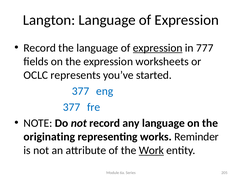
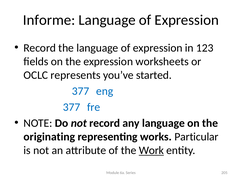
Langton: Langton -> Informe (49, 20)
expression underline: present -> none (158, 48)
777: 777 -> 123 (205, 48)
Reminder: Reminder -> Particular (197, 137)
